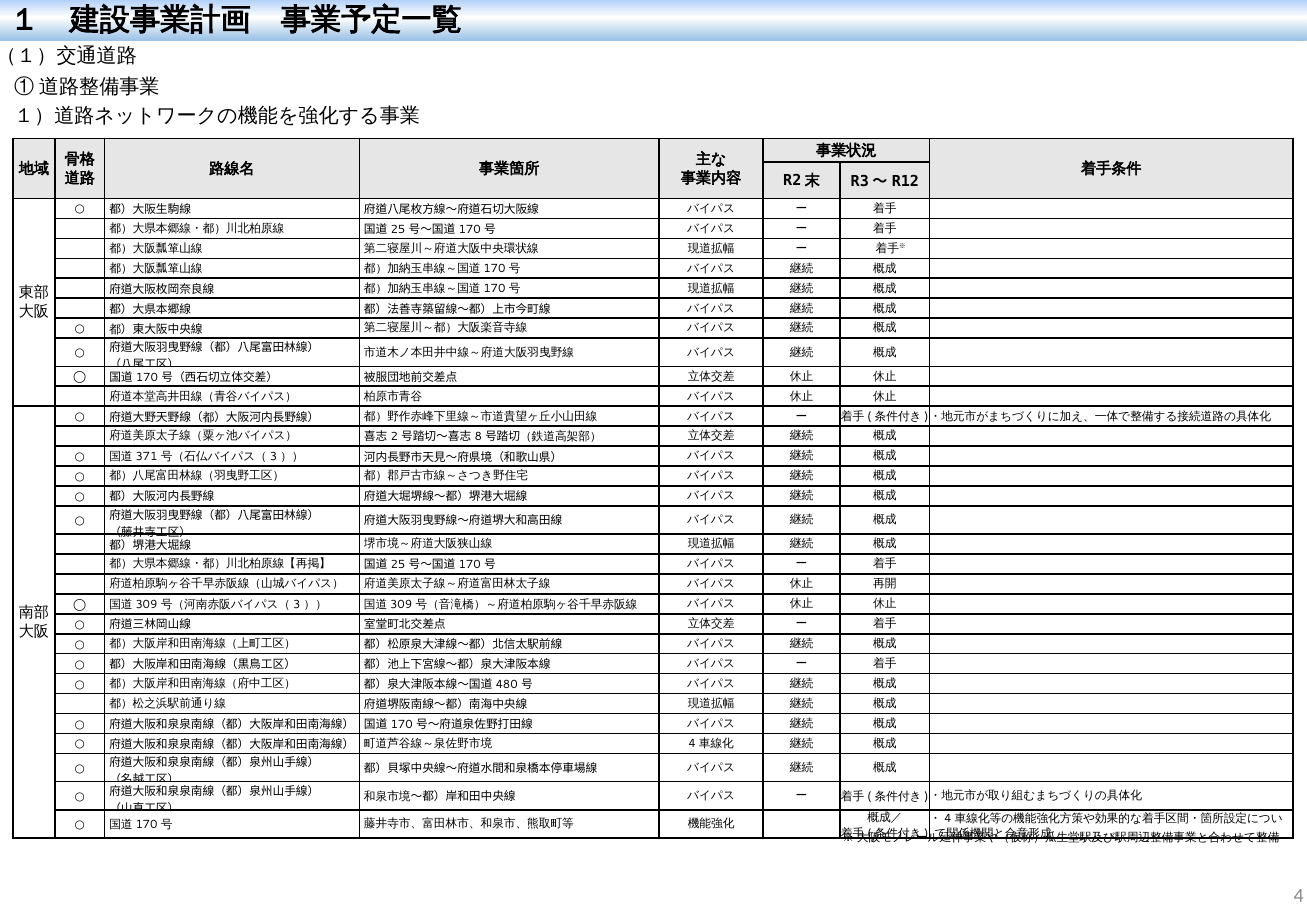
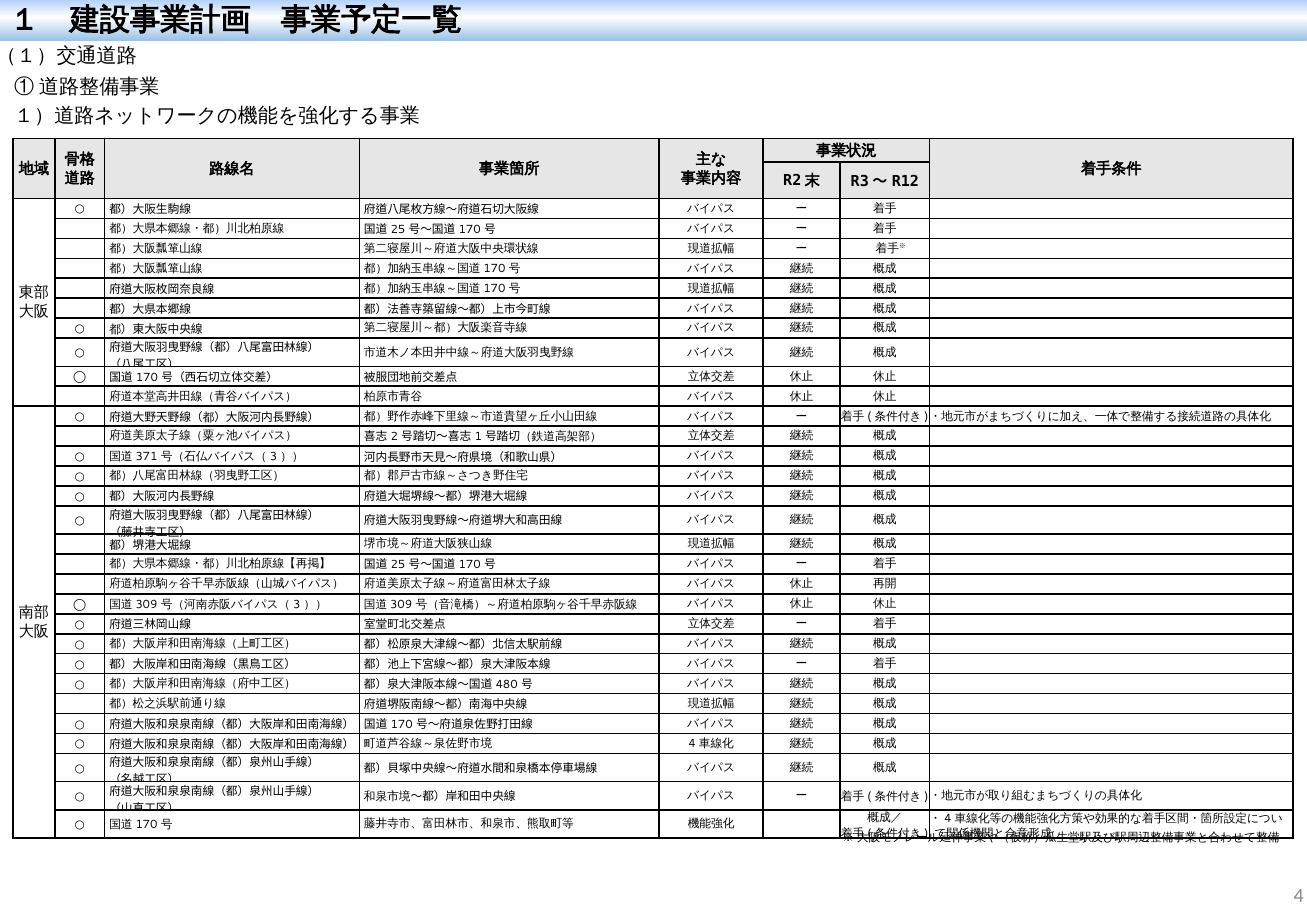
8: 8 -> 1 (478, 437)
